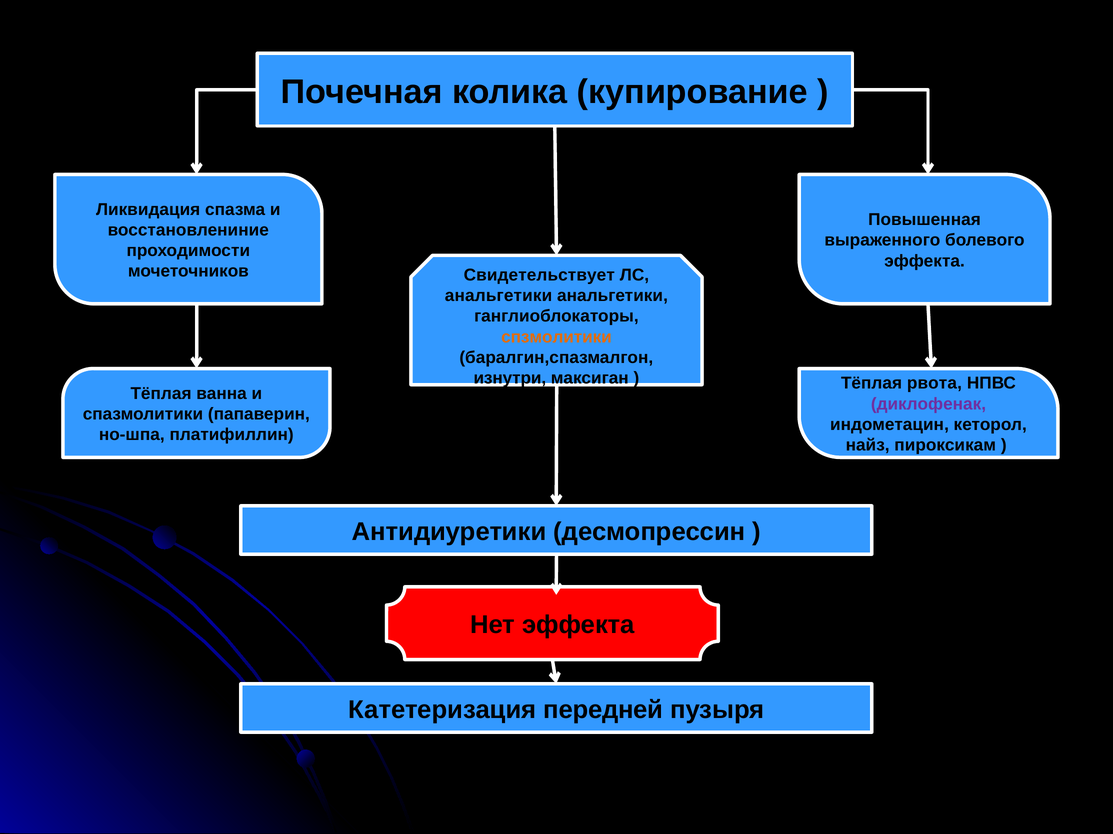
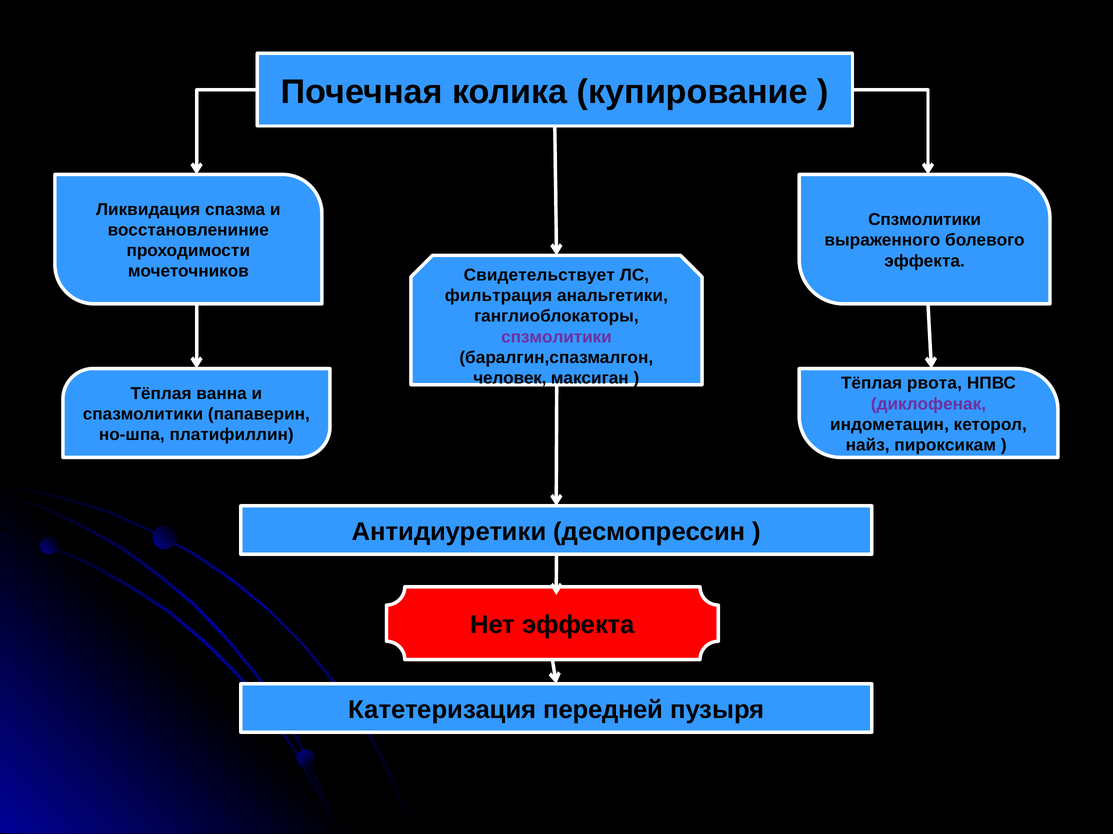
Повышенная: Повышенная -> Спзмолитики (925, 220)
анальгетики: анальгетики -> фильтрация (499, 296)
спзмолитики colour: orange -> purple (556, 337)
изнутри: изнутри -> человек (510, 378)
